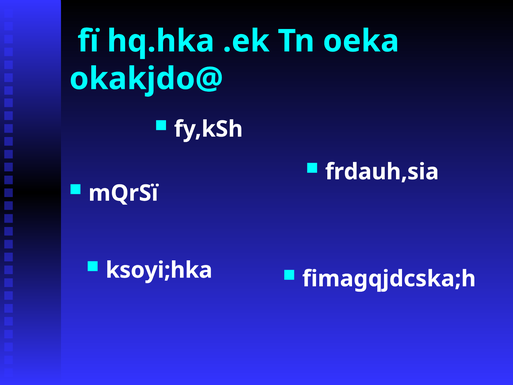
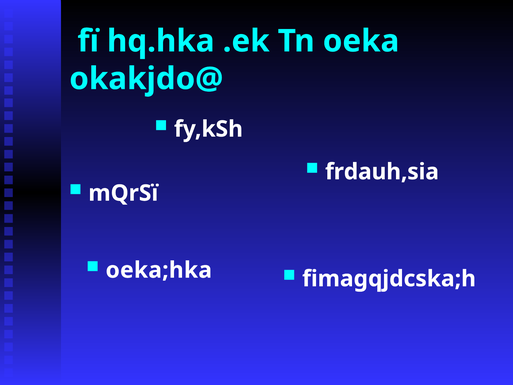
ksoyi;hka: ksoyi;hka -> oeka;hka (159, 270)
